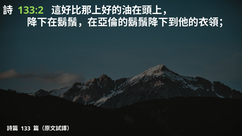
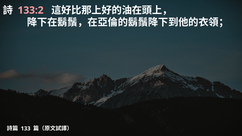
133:2 colour: light green -> pink (31, 10)
